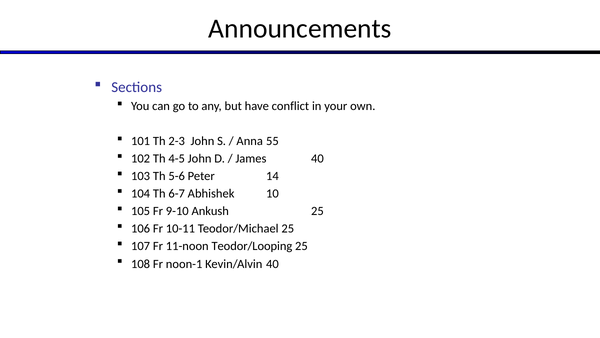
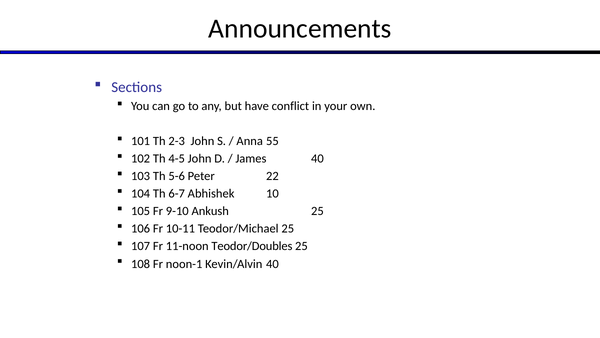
14: 14 -> 22 (272, 176)
Teodor/Looping: Teodor/Looping -> Teodor/Doubles (252, 246)
